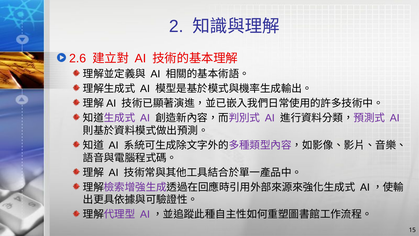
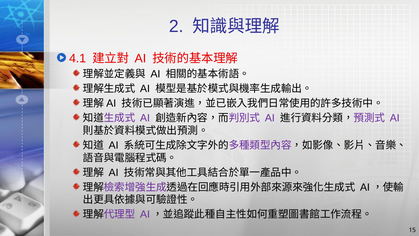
2.6: 2.6 -> 4.1 (78, 58)
